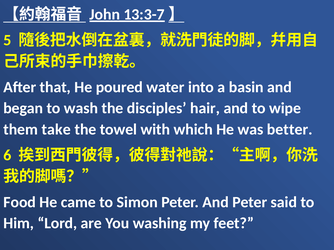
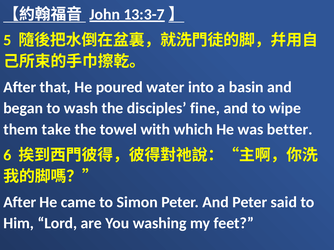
hair: hair -> fine (205, 109)
Food: Food -> After (20, 203)
